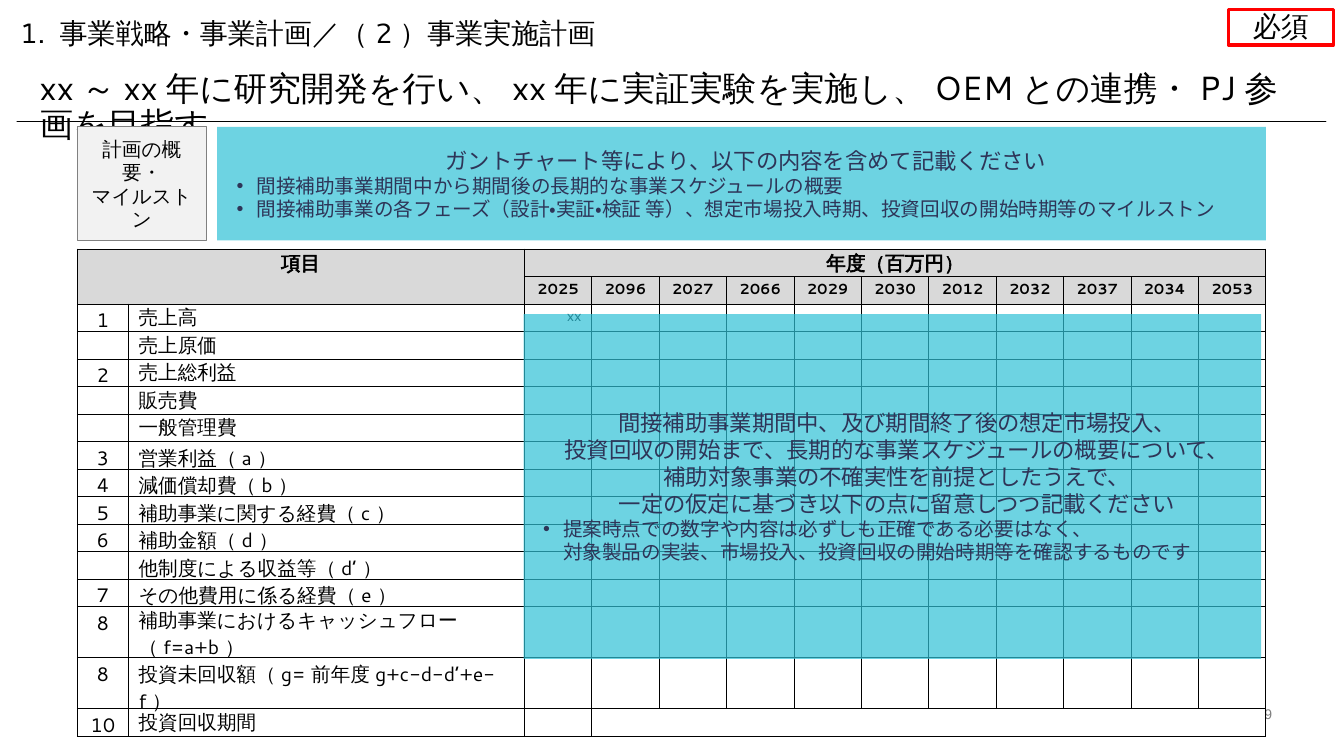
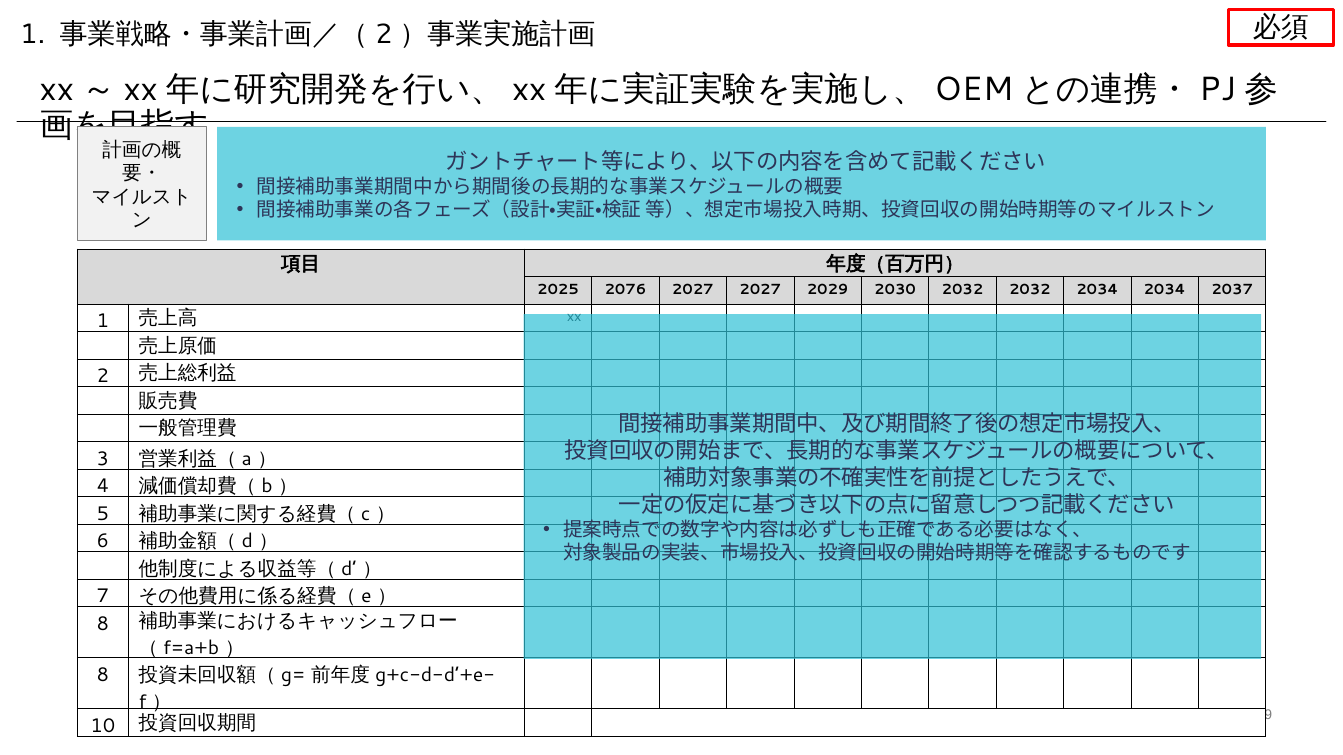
2096: 2096 -> 2076 (625, 290)
2027 2066: 2066 -> 2027 (760, 290)
2030 2012: 2012 -> 2032 (963, 290)
2032 2037: 2037 -> 2034 (1097, 290)
2053: 2053 -> 2037 (1232, 290)
